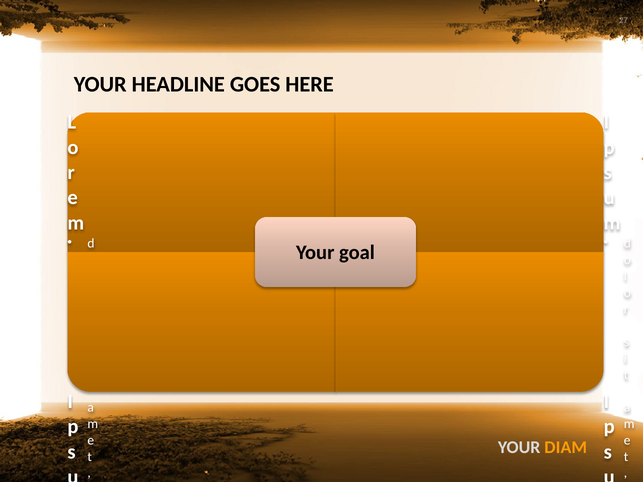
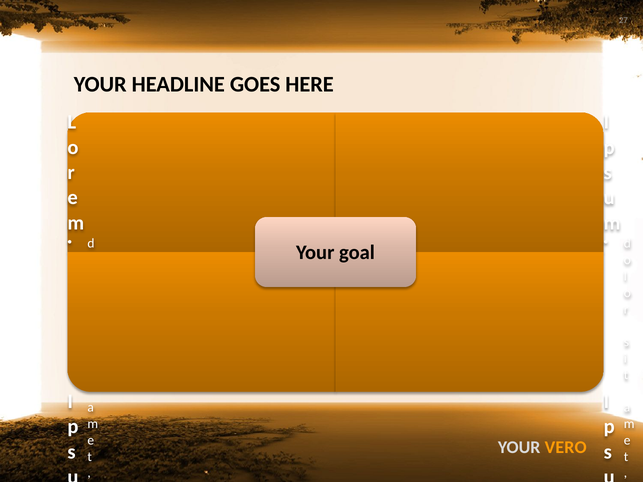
DIAM: DIAM -> VERO (566, 447)
